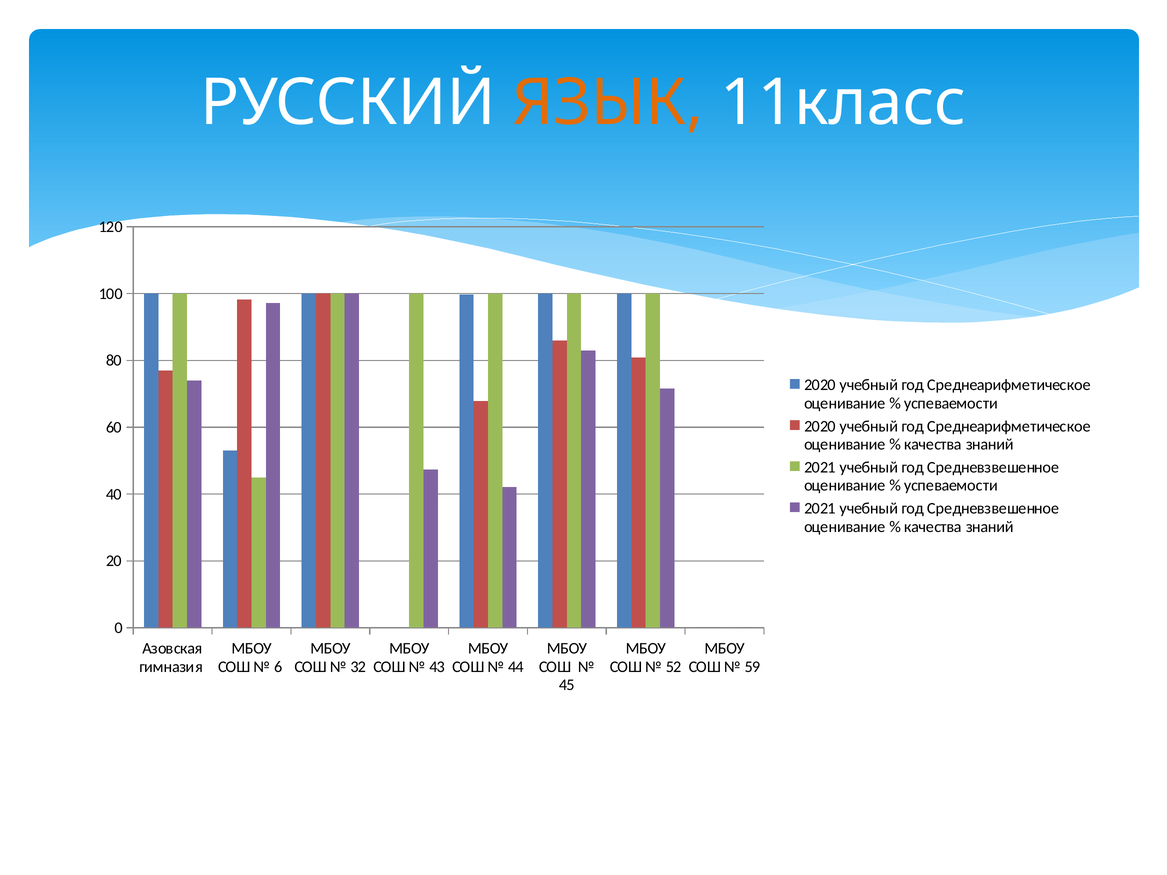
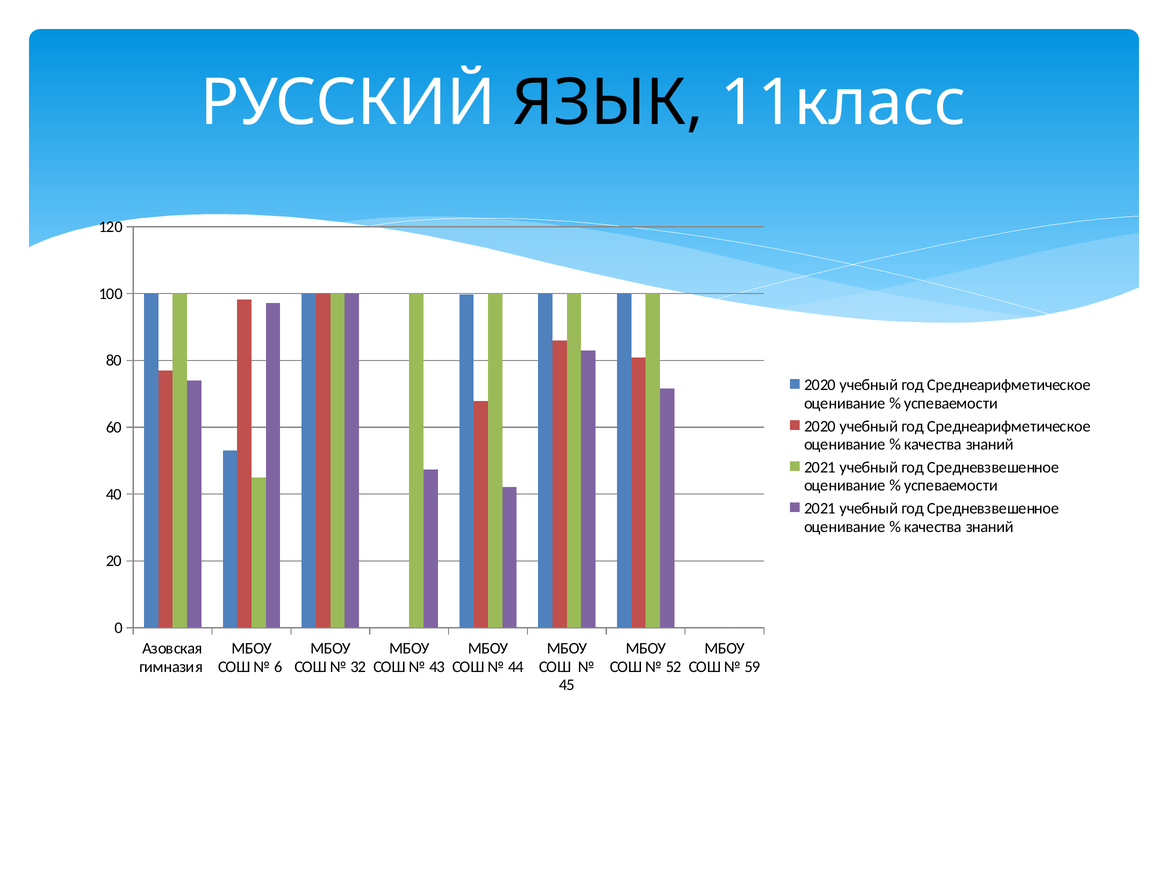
ЯЗЫК colour: orange -> black (608, 103)
